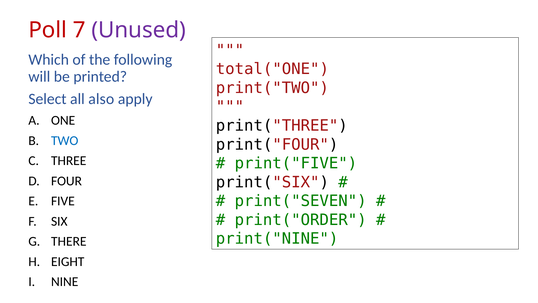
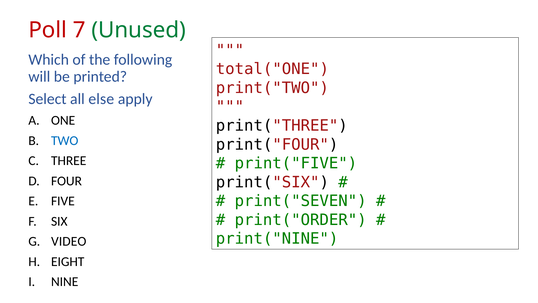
Unused colour: purple -> green (139, 30)
also: also -> else (101, 99)
THERE: THERE -> VIDEO (69, 241)
